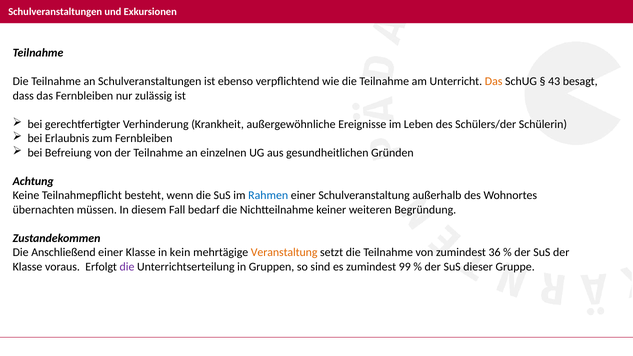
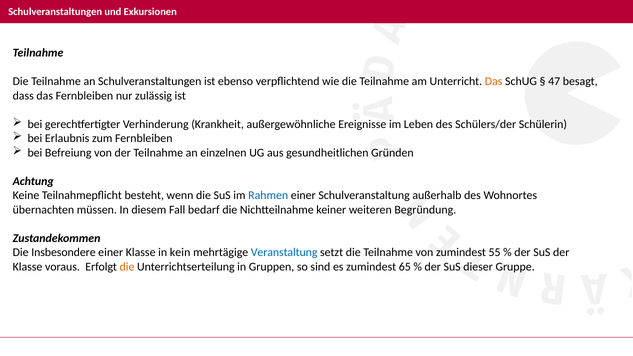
43: 43 -> 47 (554, 81)
Anschließend: Anschließend -> Insbesondere (63, 252)
Veranstaltung colour: orange -> blue (284, 252)
36: 36 -> 55 (495, 252)
die colour: purple -> orange (127, 267)
99: 99 -> 65 (405, 267)
